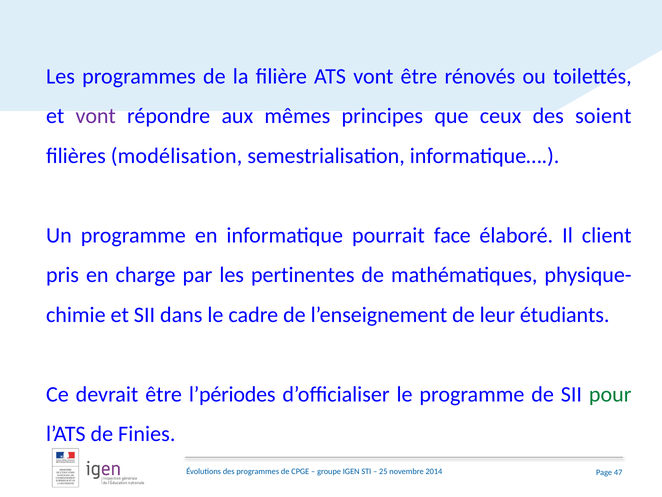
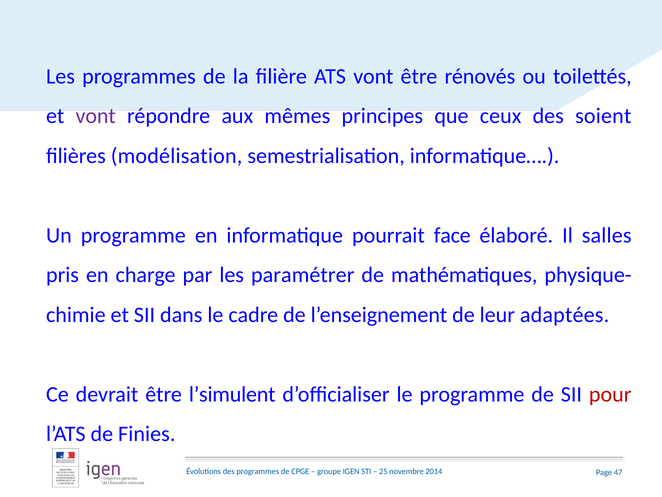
client: client -> salles (607, 235)
pertinentes: pertinentes -> paramétrer (303, 275)
étudiants: étudiants -> adaptées (565, 315)
l’périodes: l’périodes -> l’simulent (232, 394)
pour colour: green -> red (610, 394)
